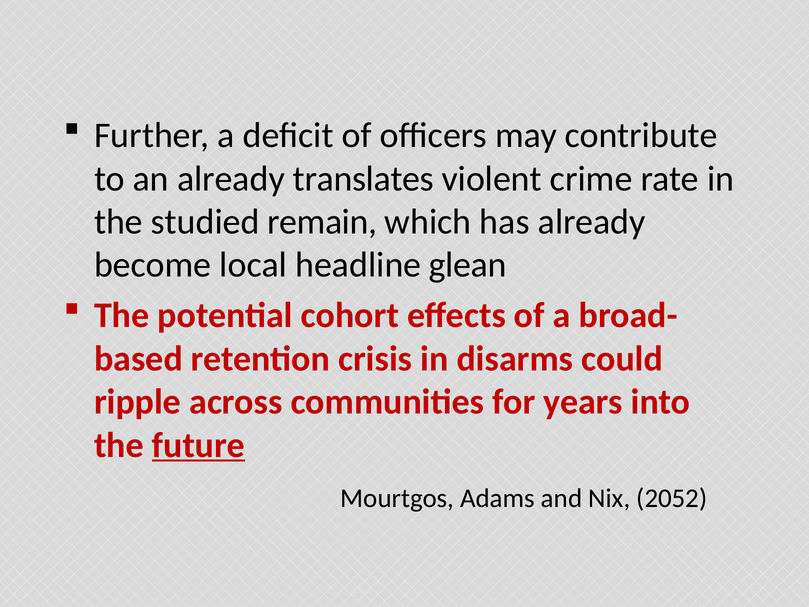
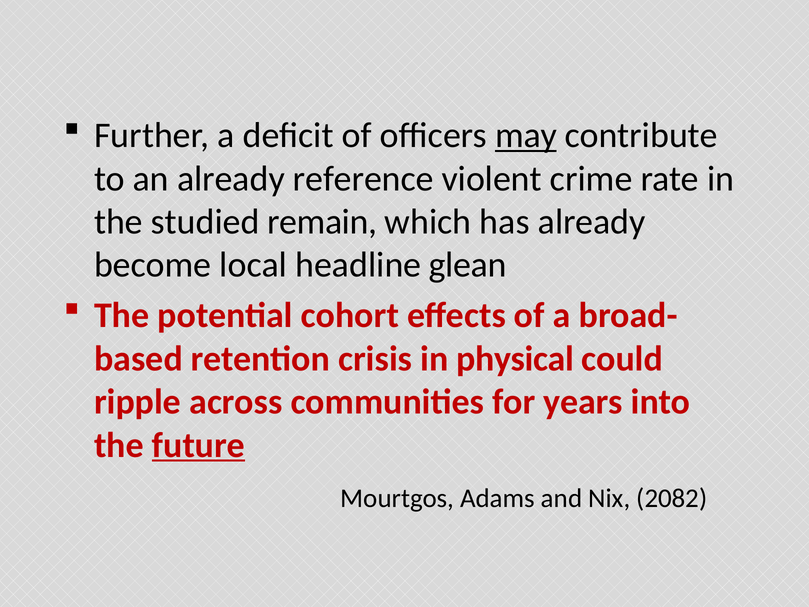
may underline: none -> present (526, 135)
translates: translates -> reference (363, 179)
disarms: disarms -> physical (515, 359)
2052: 2052 -> 2082 (672, 498)
